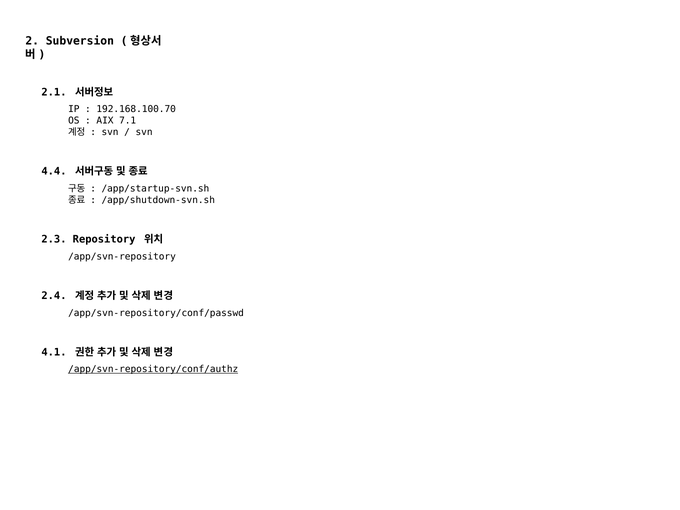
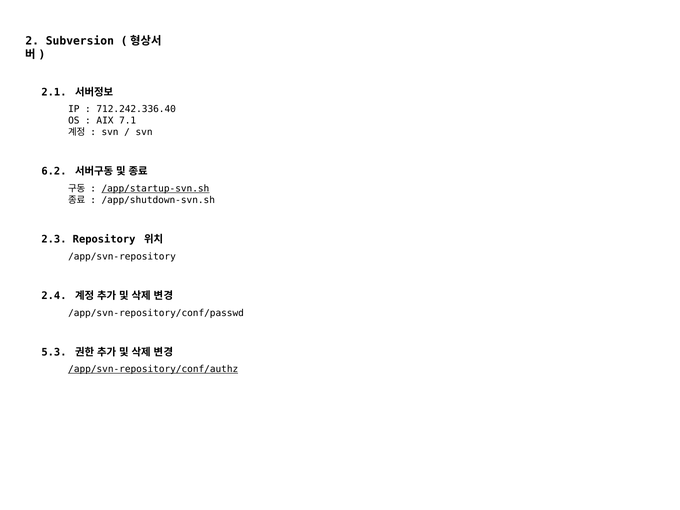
192.168.100.70: 192.168.100.70 -> 712.242.336.40 (136, 109)
4.4: 4.4 -> 6.2 (54, 171)
/app/startup-svn.sh underline: none -> present (155, 189)
4.1: 4.1 -> 5.3 (54, 352)
